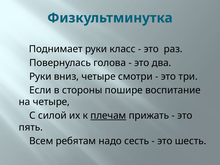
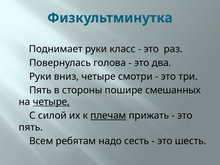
Если: Если -> Пять (40, 90)
воспитание: воспитание -> смешанных (173, 90)
четыре underline: none -> present (51, 102)
